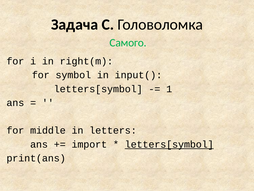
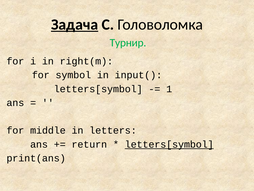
Задача underline: none -> present (75, 25)
Самого: Самого -> Турнир (128, 43)
import: import -> return (89, 144)
